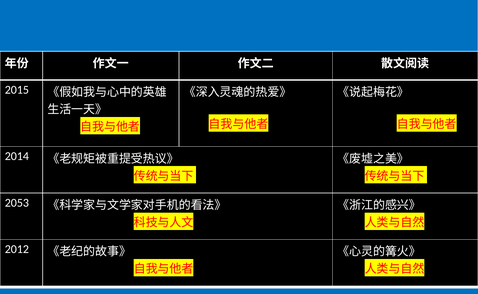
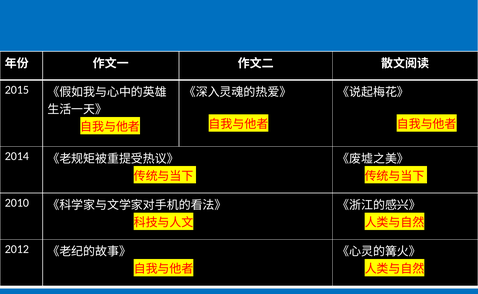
2053: 2053 -> 2010 (17, 203)
